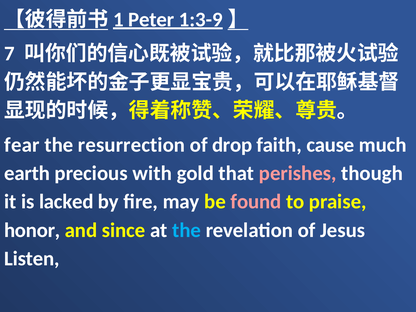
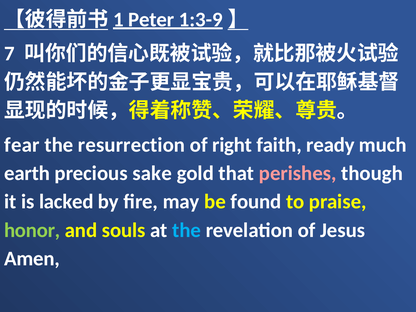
drop: drop -> right (232, 145)
cause: cause -> ready (330, 145)
with: with -> sake (152, 173)
found colour: pink -> white (256, 202)
honor colour: white -> light green (32, 230)
since: since -> souls (124, 230)
Listen: Listen -> Amen (32, 259)
